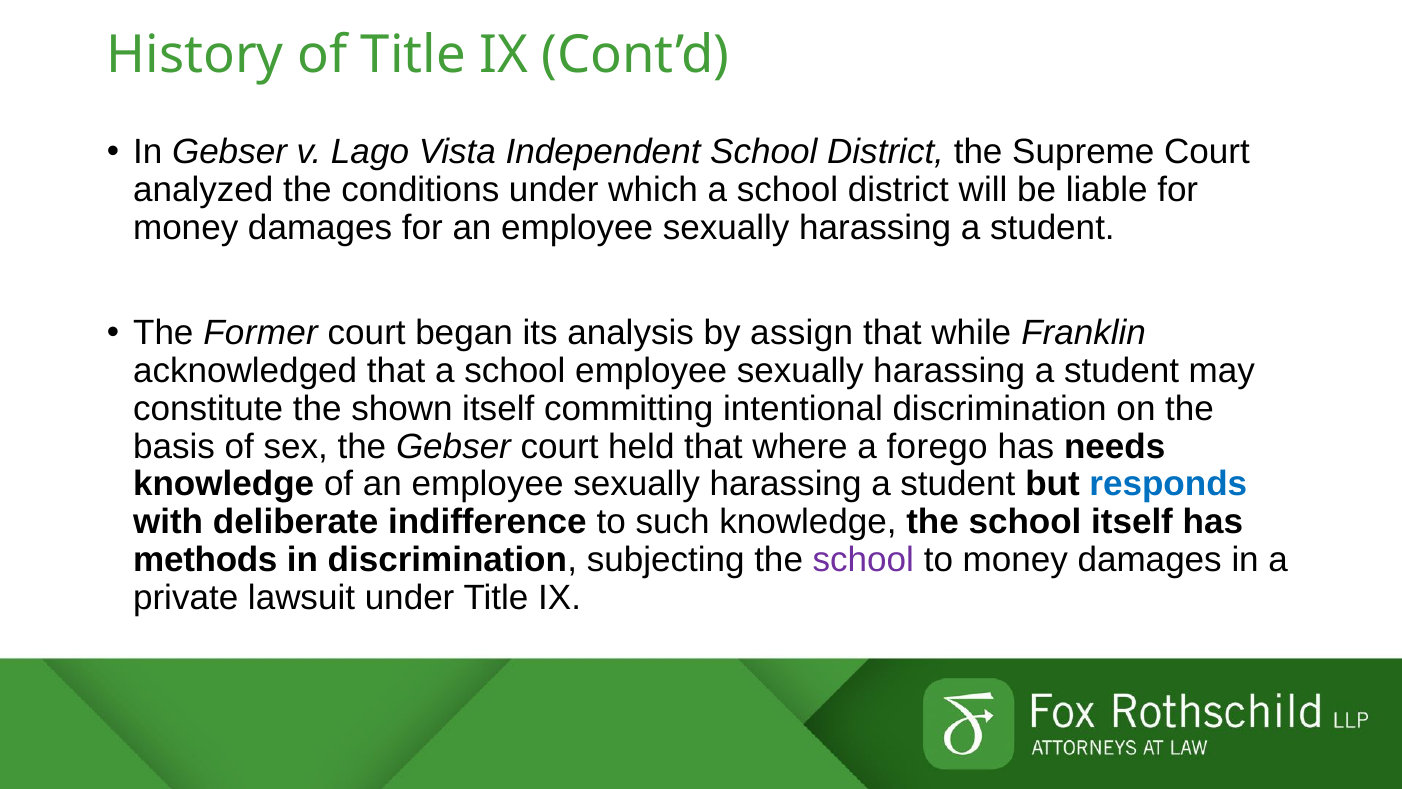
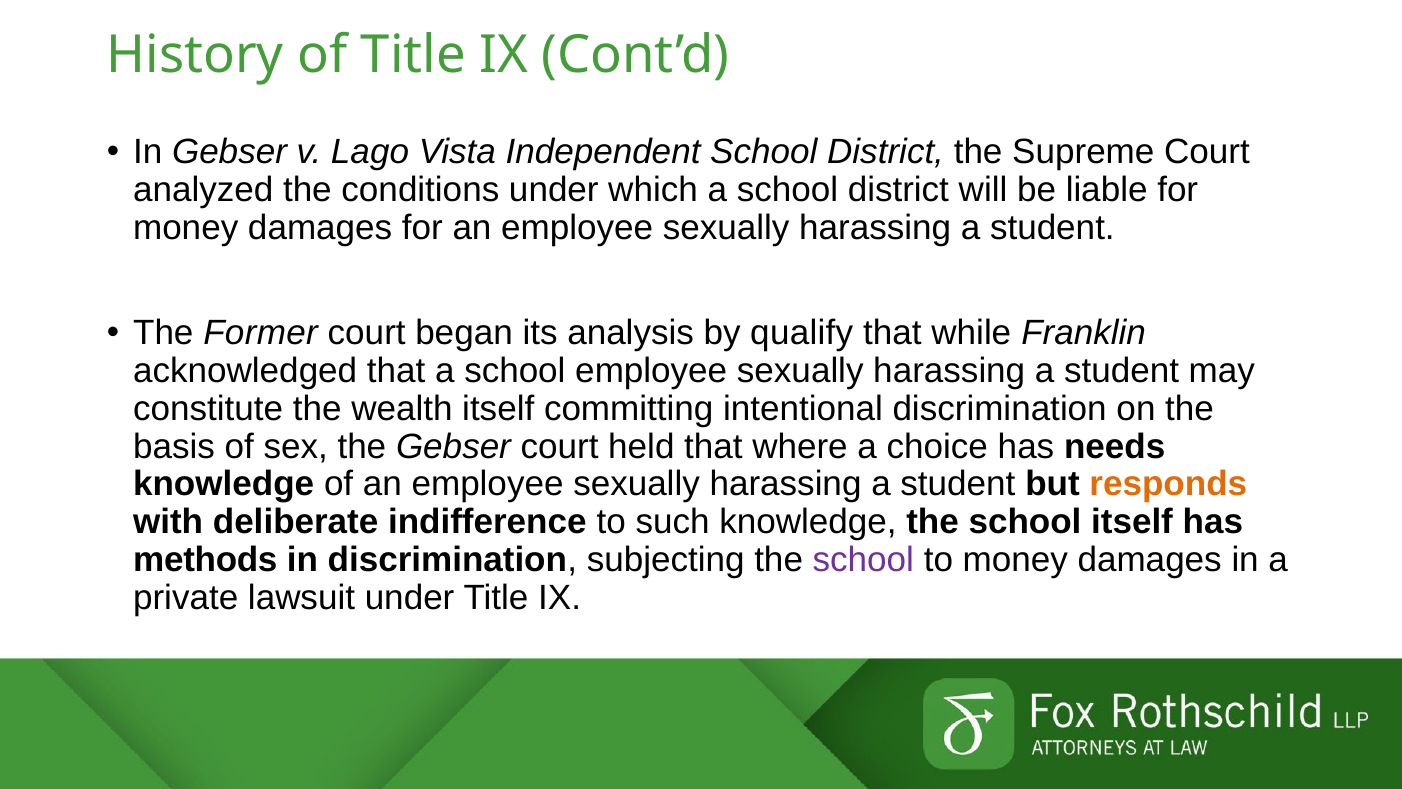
assign: assign -> qualify (802, 333)
shown: shown -> wealth (402, 408)
forego: forego -> choice (937, 446)
responds colour: blue -> orange (1168, 484)
